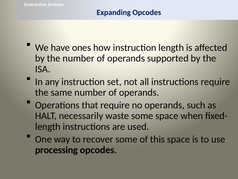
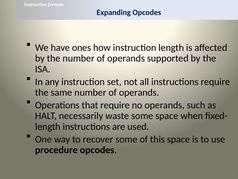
processing: processing -> procedure (56, 150)
